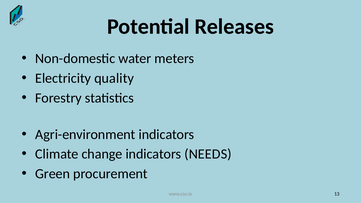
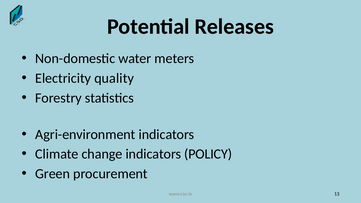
NEEDS: NEEDS -> POLICY (208, 154)
